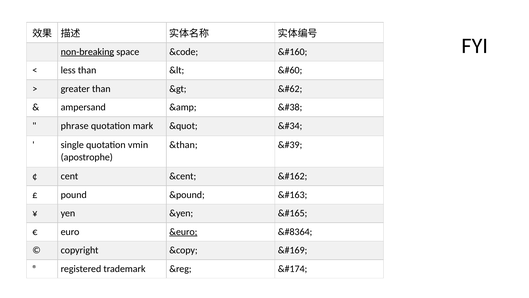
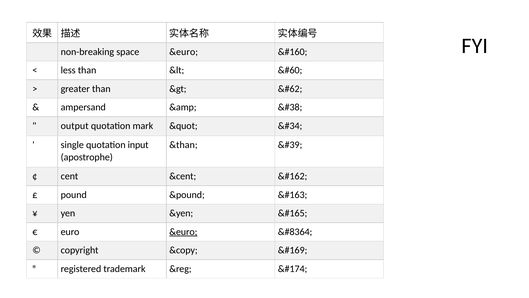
non-breaking underline: present -> none (87, 52)
space &code: &code -> &euro (184, 52)
phrase: phrase -> output (75, 126)
vmin: vmin -> input (138, 145)
